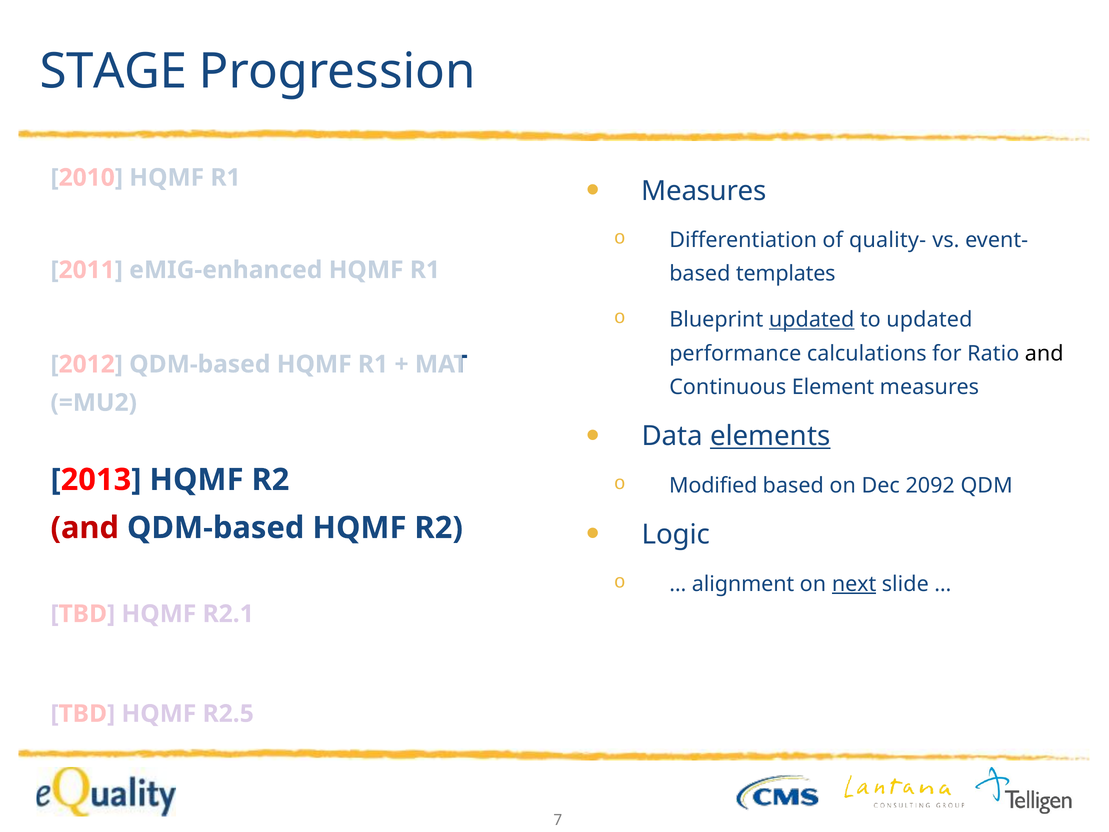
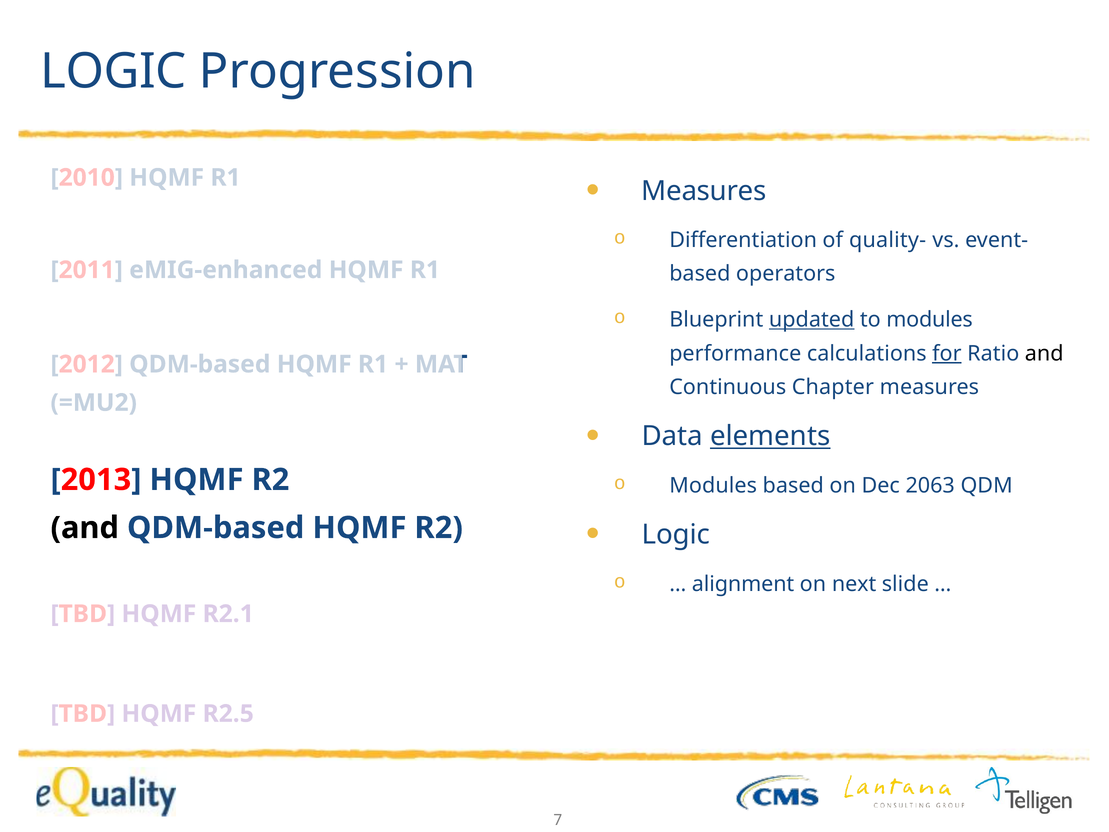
STAGE: STAGE -> LOGIC (113, 72)
templates: templates -> operators (786, 274)
to updated: updated -> modules (930, 320)
for underline: none -> present (947, 353)
Element: Element -> Chapter (833, 387)
Modified: Modified -> Modules (713, 485)
2092: 2092 -> 2063 (930, 485)
and colour: red -> black (85, 528)
next underline: present -> none (854, 584)
